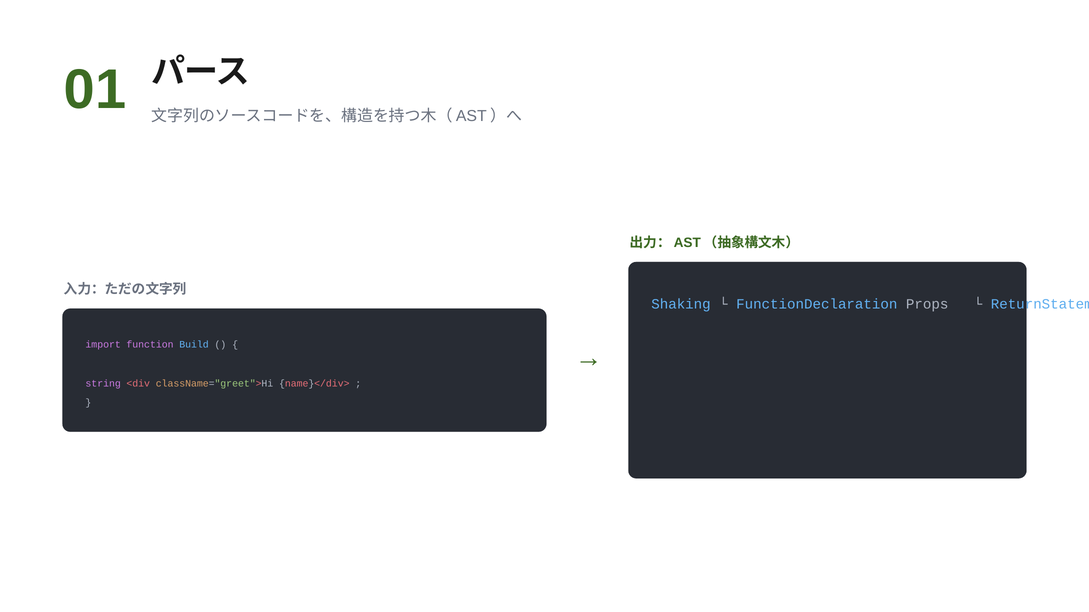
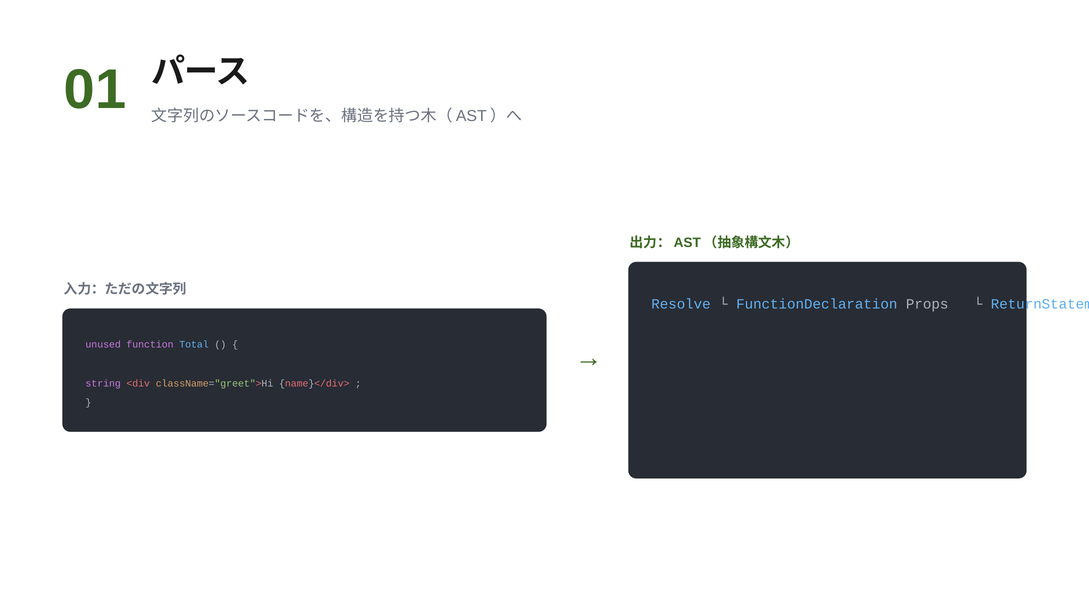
Shaking: Shaking -> Resolve (681, 304)
import: import -> unused (103, 345)
Build: Build -> Total (194, 345)
